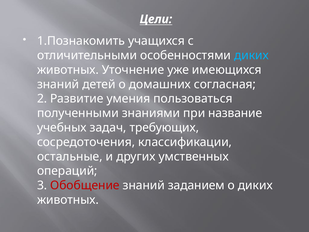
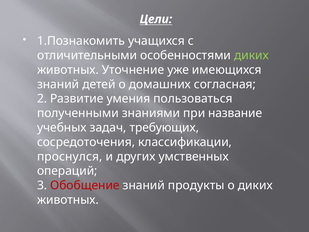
диких colour: light blue -> light green (251, 55)
остальные: остальные -> проснулся (70, 156)
заданием: заданием -> продукты (196, 185)
